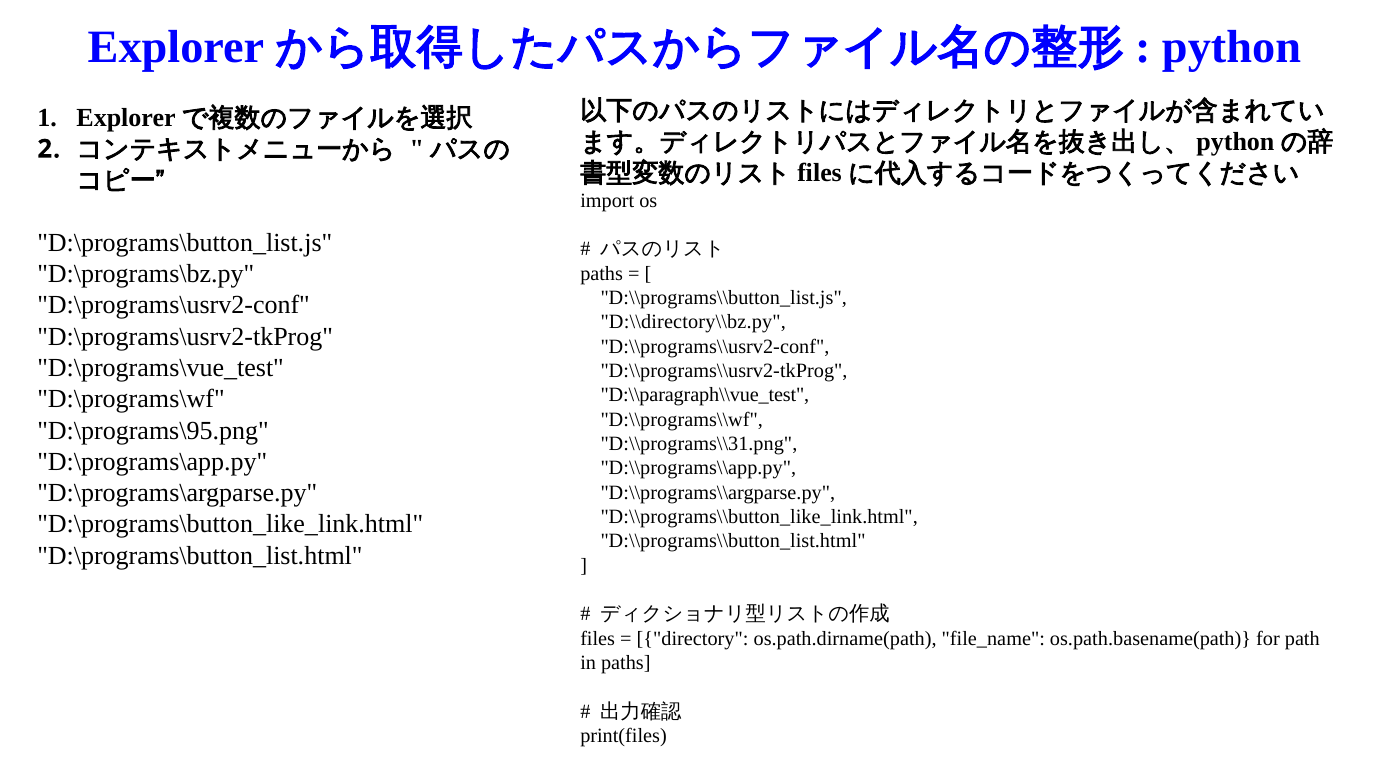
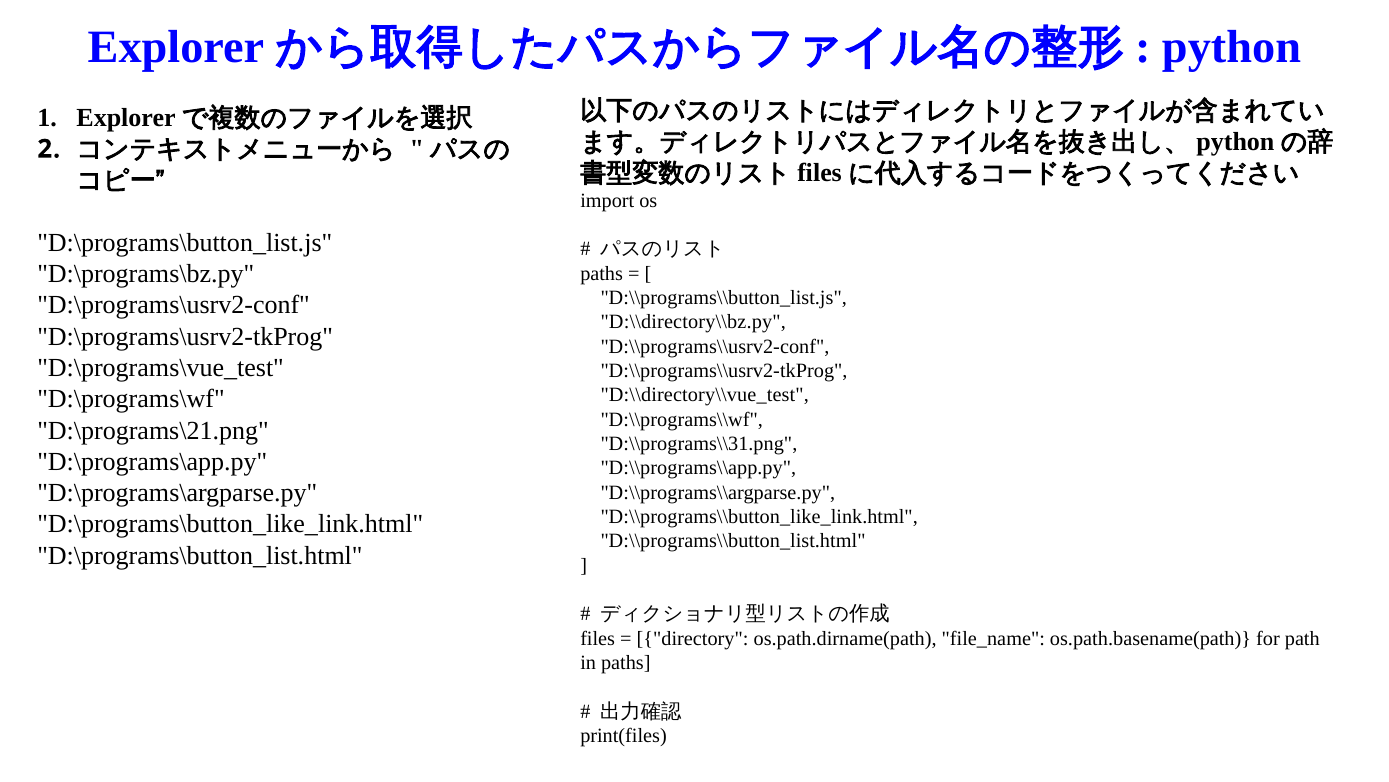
D:\\paragraph\\vue_test: D:\\paragraph\\vue_test -> D:\\directory\\vue_test (705, 395)
D:\programs\95.png: D:\programs\95.png -> D:\programs\21.png (153, 430)
